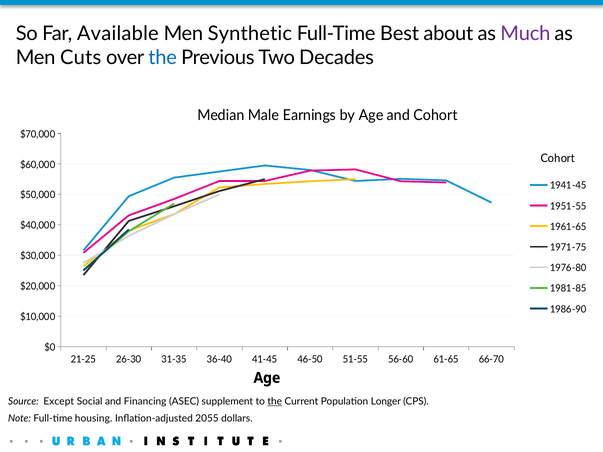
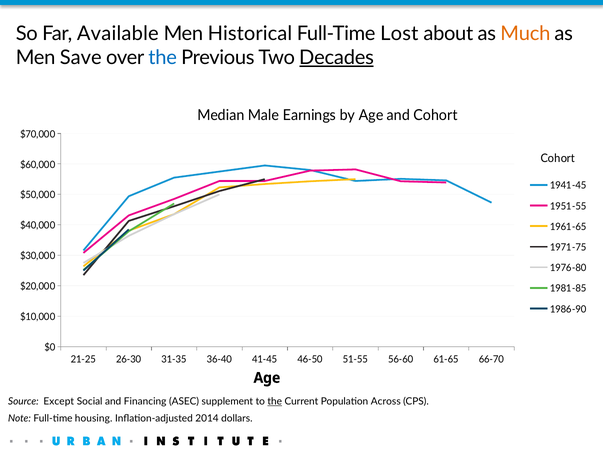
Synthetic: Synthetic -> Historical (250, 34)
Best: Best -> Lost (399, 34)
Much colour: purple -> orange (525, 34)
Cuts: Cuts -> Save (81, 58)
Decades underline: none -> present (337, 58)
Longer: Longer -> Across (386, 402)
2055: 2055 -> 2014 (207, 419)
